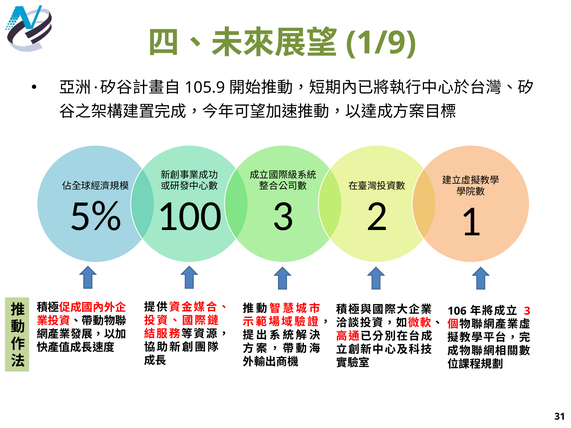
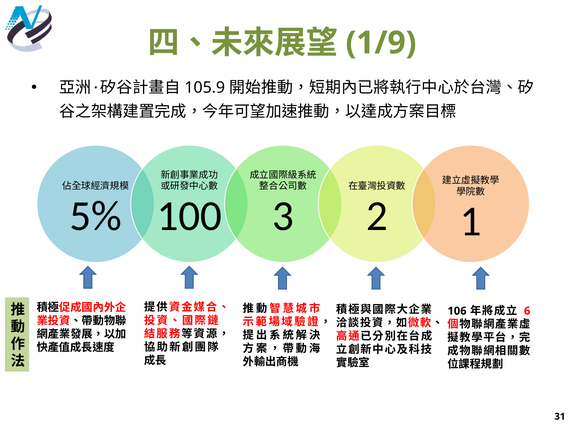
3: 3 -> 6 (527, 311)
